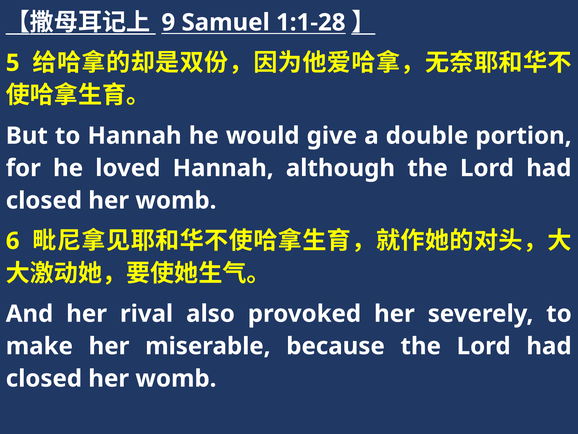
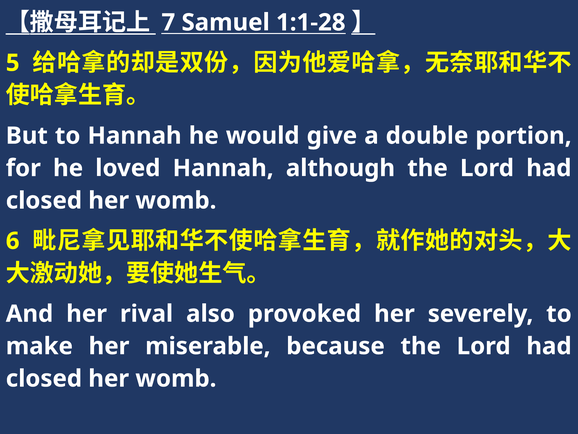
9: 9 -> 7 (168, 22)
